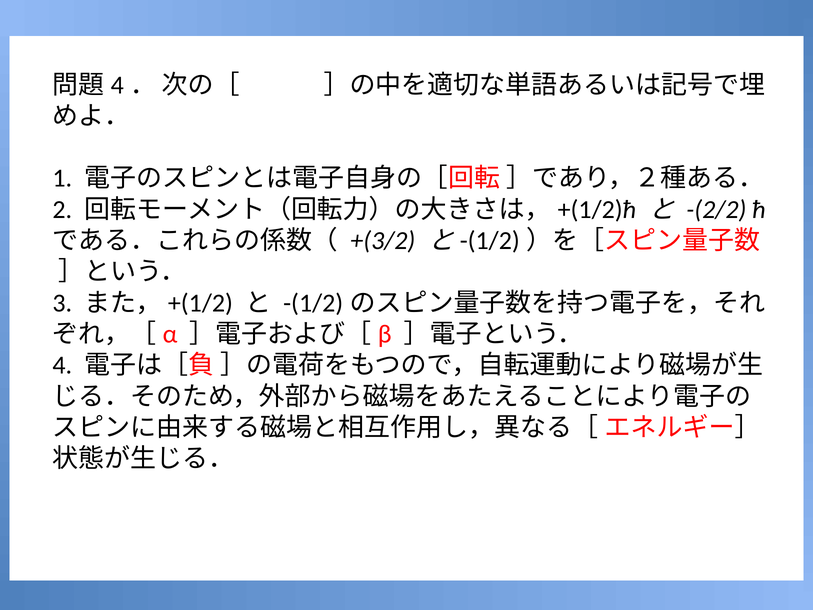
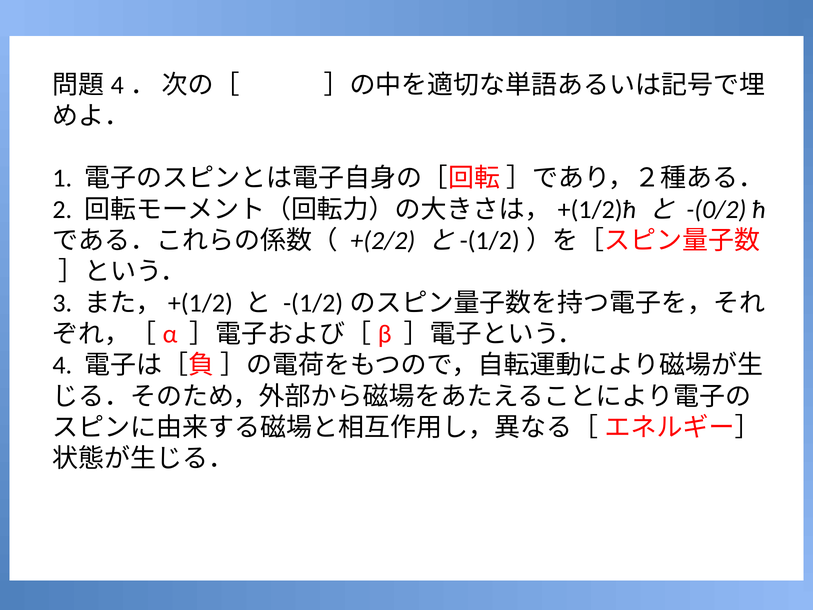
-(2/2: -(2/2 -> -(0/2 (716, 209)
+(3/2: +(3/2 -> +(2/2 (383, 241)
